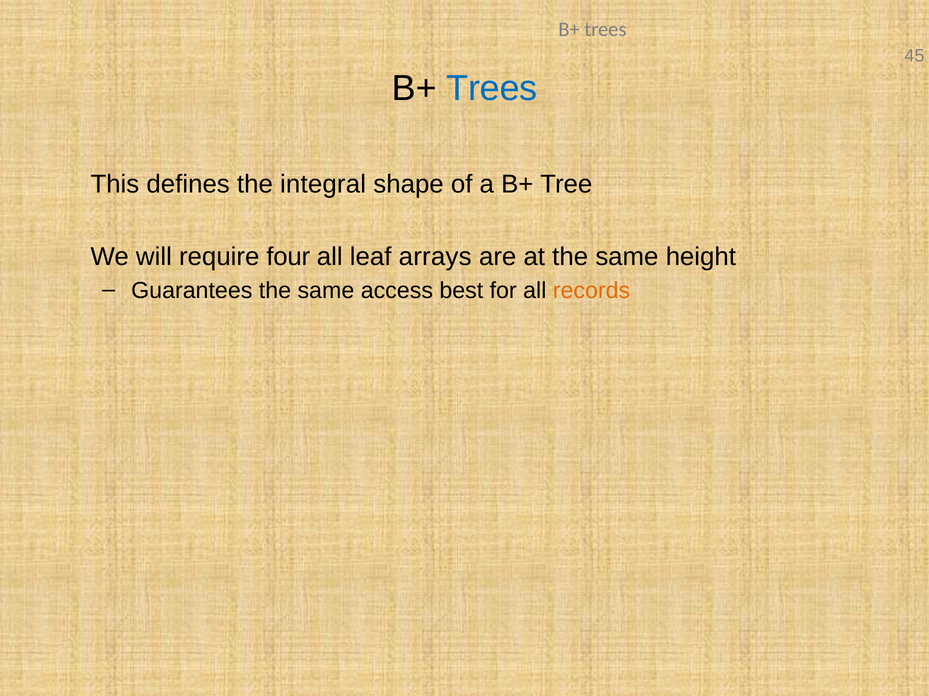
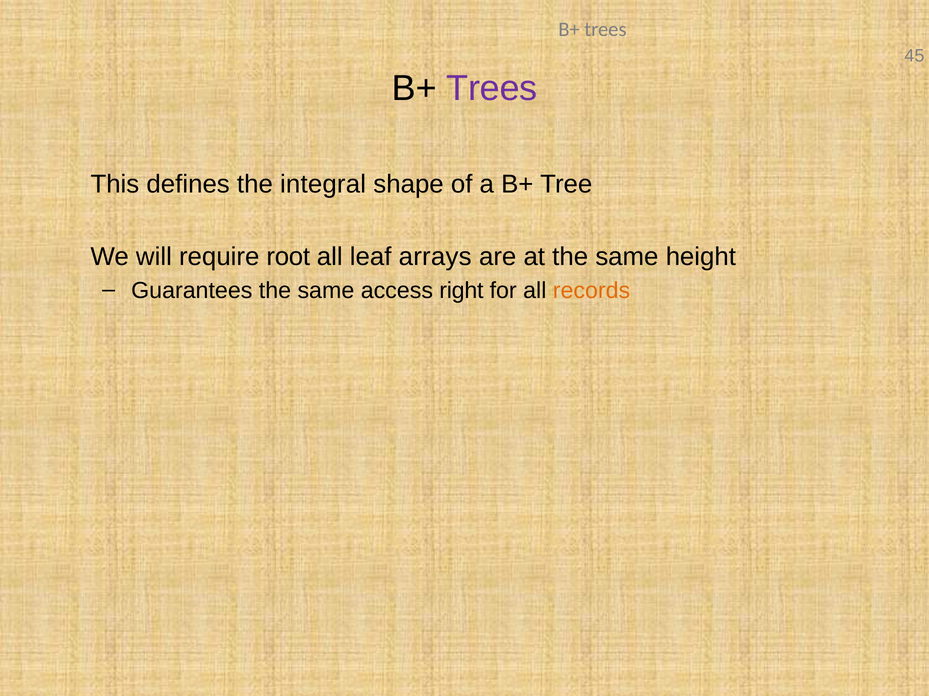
Trees colour: blue -> purple (492, 88)
four: four -> root (288, 257)
best: best -> right (461, 291)
